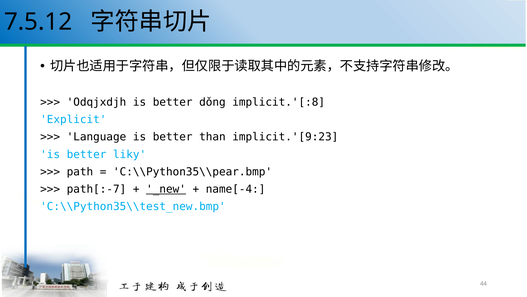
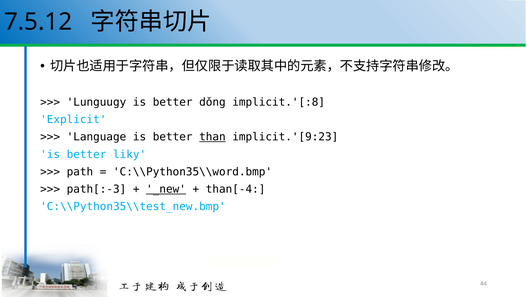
Odqjxdjh: Odqjxdjh -> Lunguugy (96, 102)
than underline: none -> present (212, 137)
C:\\Python35\\pear.bmp: C:\\Python35\\pear.bmp -> C:\\Python35\\word.bmp (193, 171)
path[:-7: path[:-7 -> path[:-3 (96, 189)
name[-4: name[-4 -> than[-4 (236, 189)
